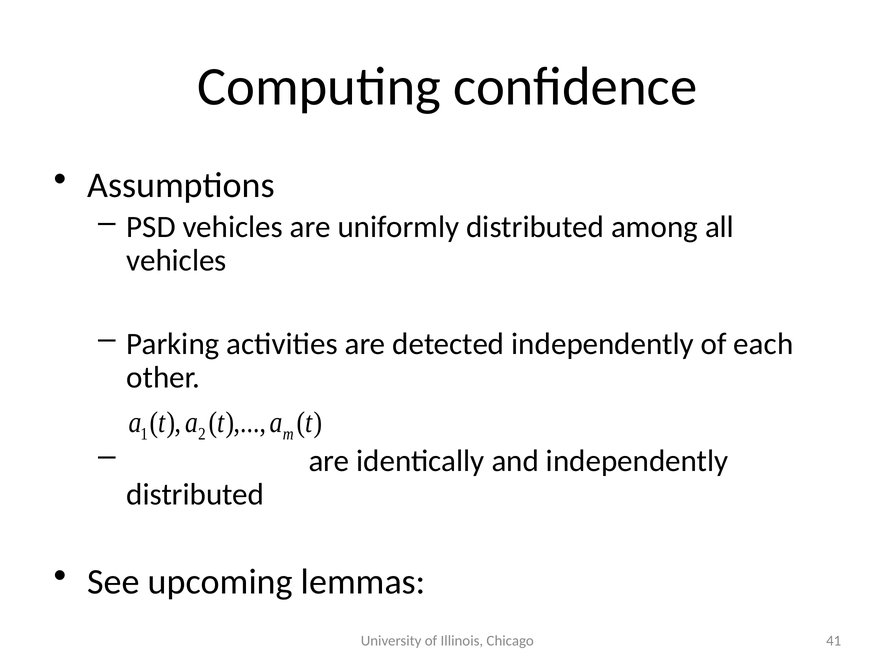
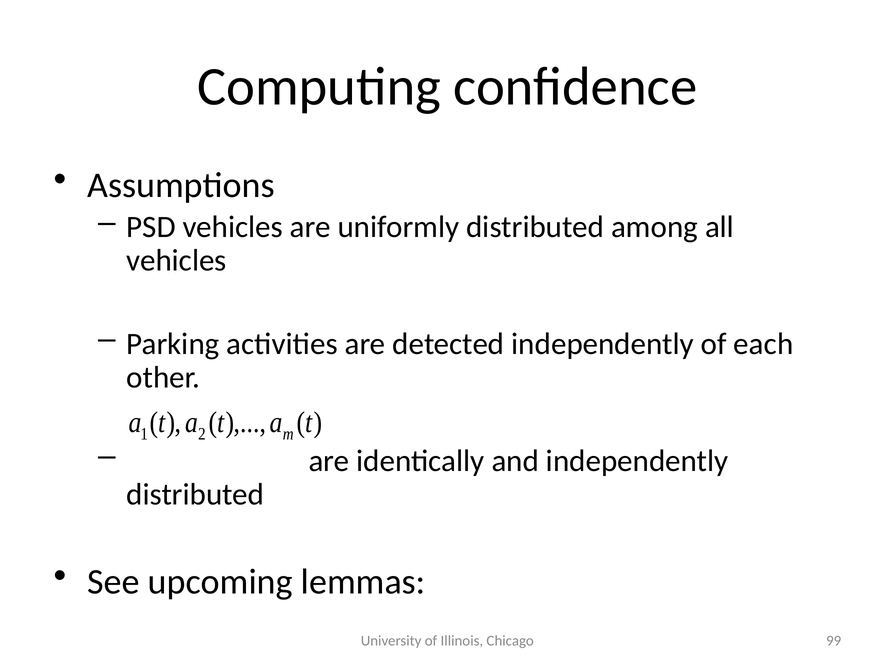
41: 41 -> 99 (834, 641)
